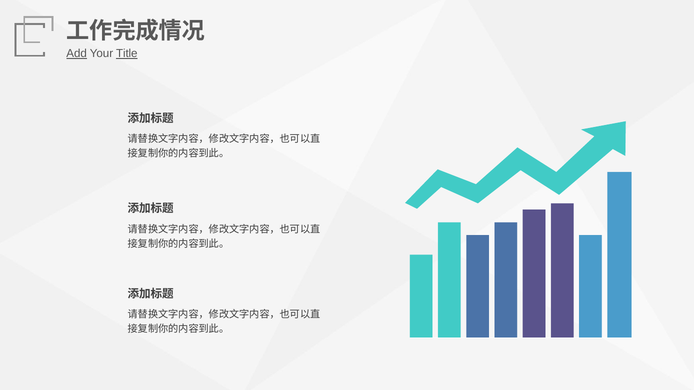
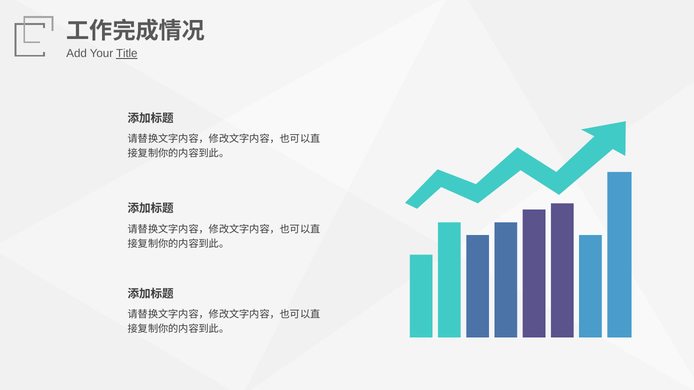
Add underline: present -> none (77, 54)
